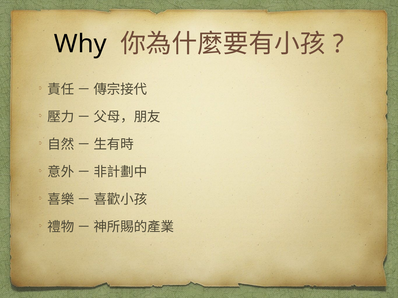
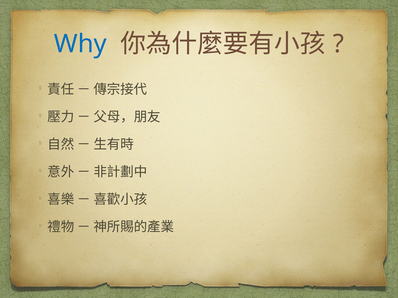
Why colour: black -> blue (80, 44)
